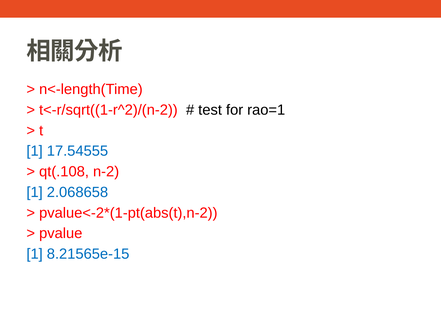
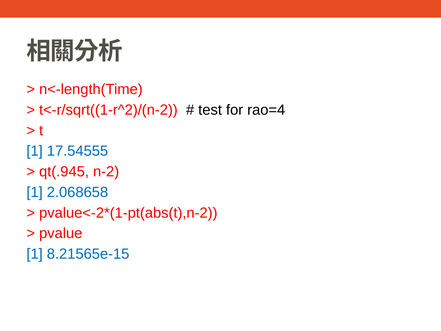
rao=1: rao=1 -> rao=4 (266, 110)
qt(.108: qt(.108 -> qt(.945 (64, 172)
